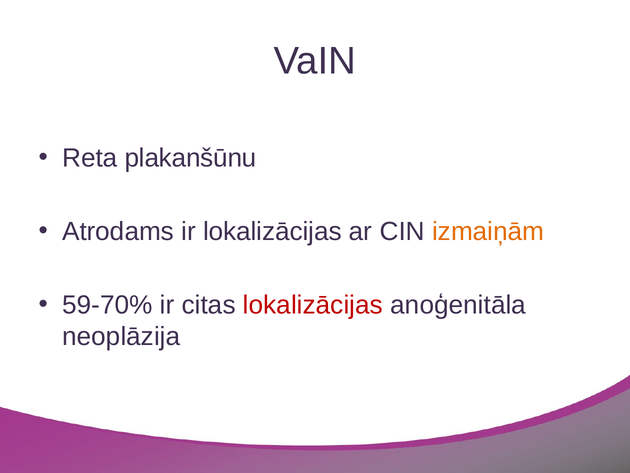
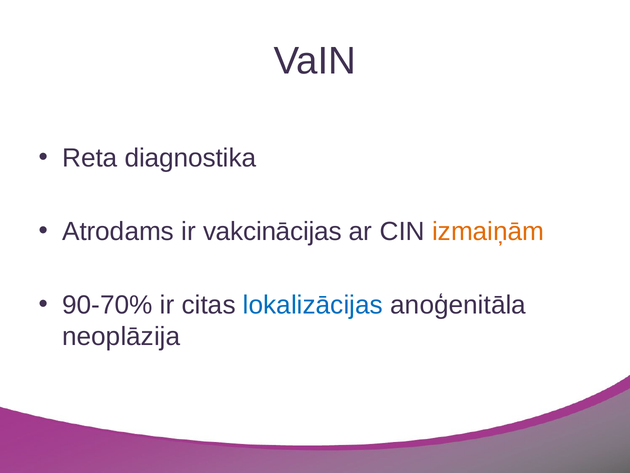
plakanšūnu: plakanšūnu -> diagnostika (190, 158)
ir lokalizācijas: lokalizācijas -> vakcinācijas (272, 231)
59-70%: 59-70% -> 90-70% (107, 305)
lokalizācijas colour: red -> blue (313, 305)
